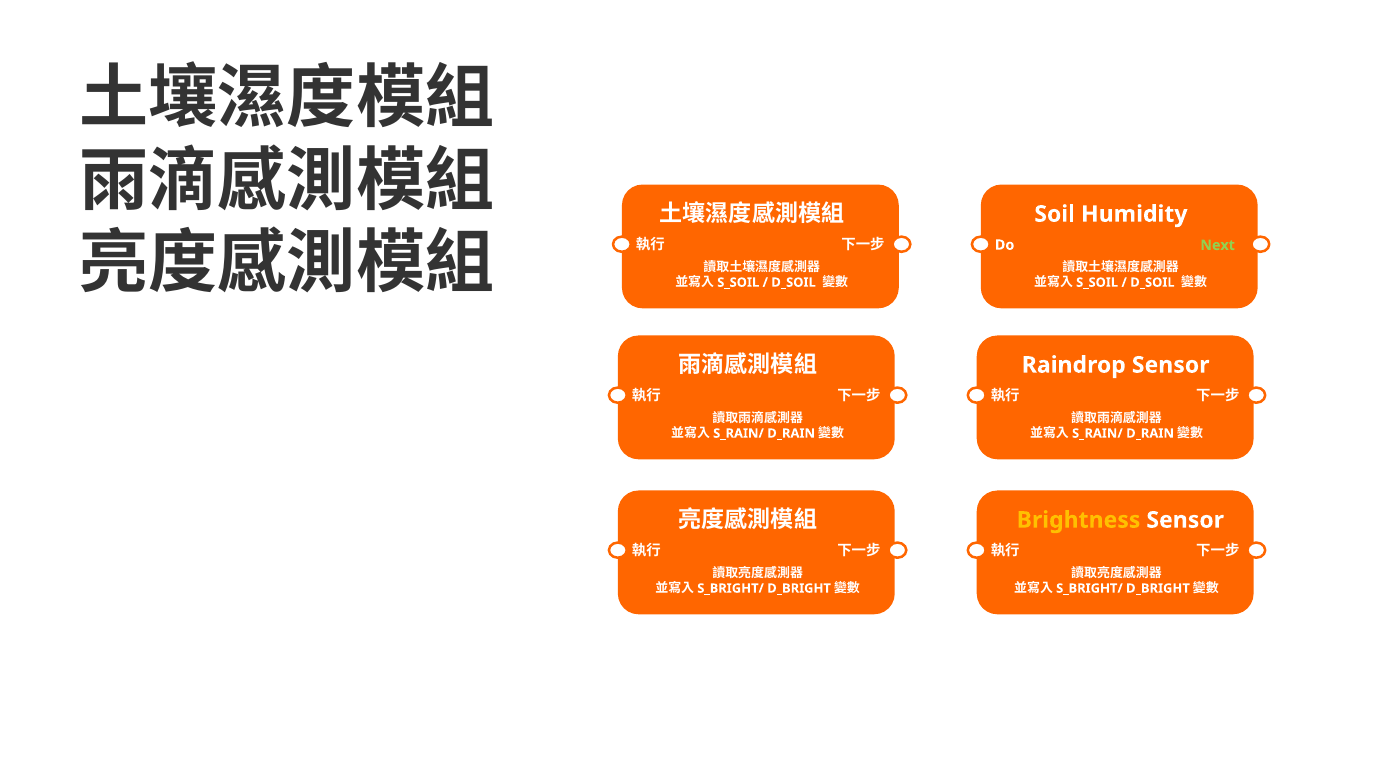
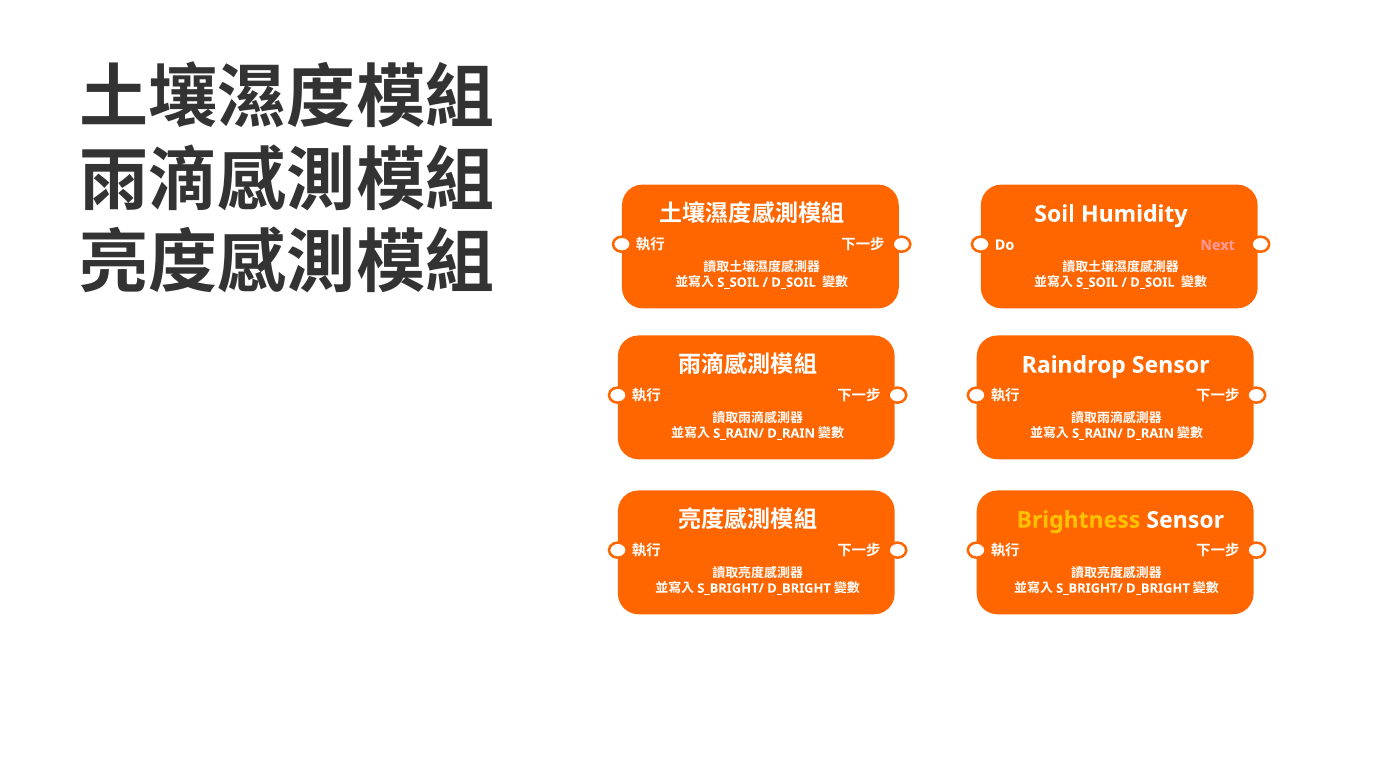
Next colour: light green -> pink (1218, 245)
